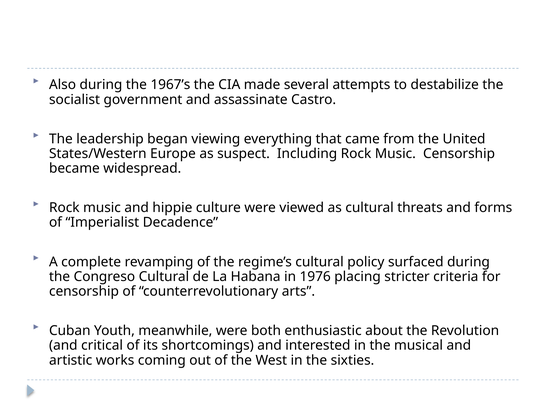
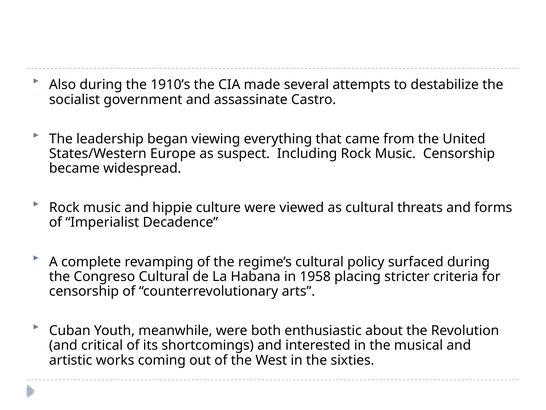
1967’s: 1967’s -> 1910’s (170, 85)
1976: 1976 -> 1958 (315, 276)
